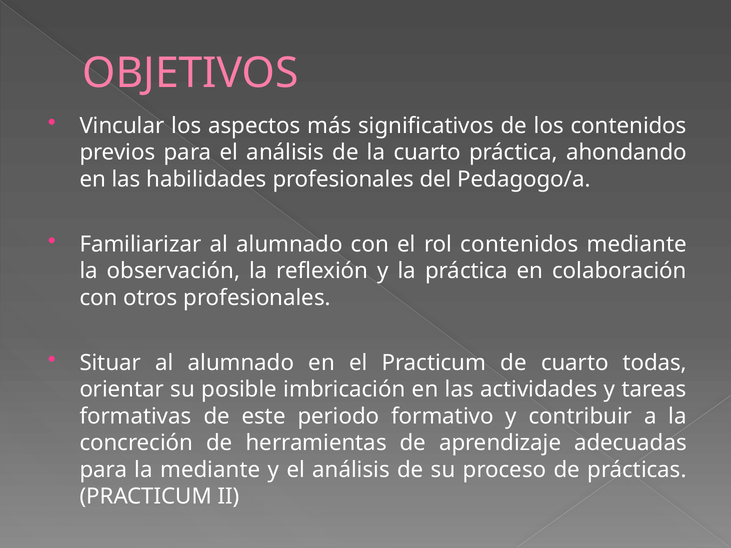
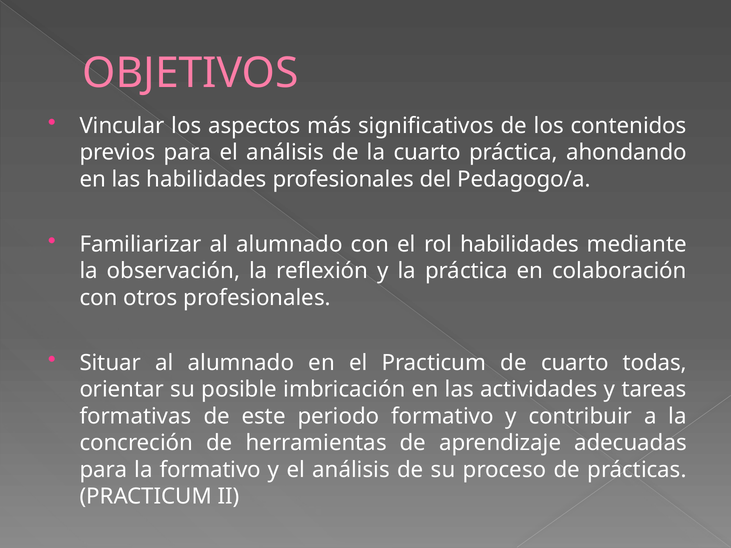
rol contenidos: contenidos -> habilidades (520, 244)
la mediante: mediante -> formativo (210, 470)
